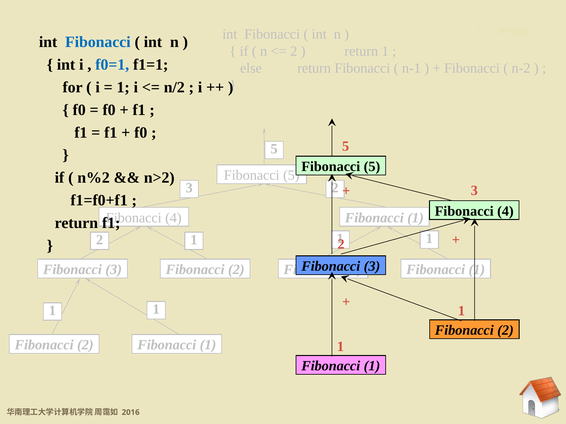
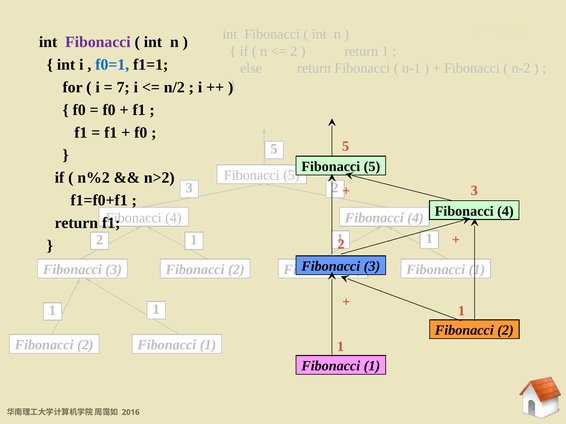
Fibonacci colour: blue -> purple (98, 42)
1: 1 -> 7 (123, 87)
4 Fibonacci 1: 1 -> 4 (416, 218)
